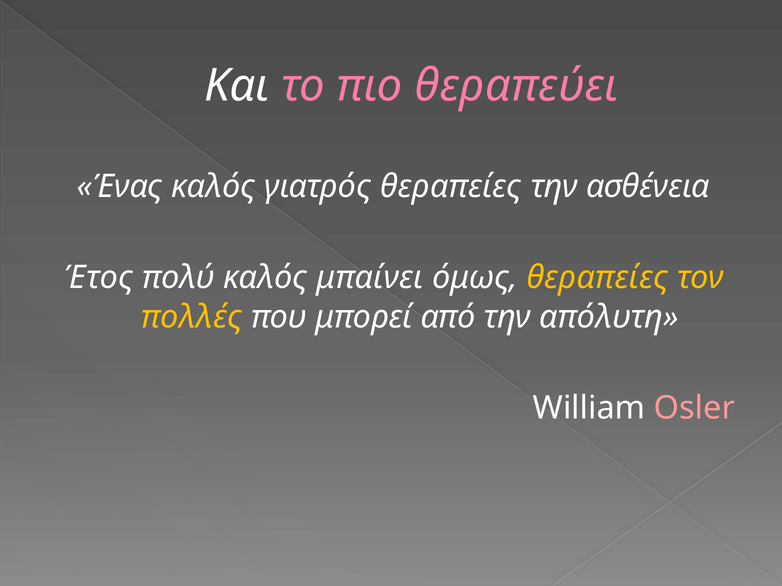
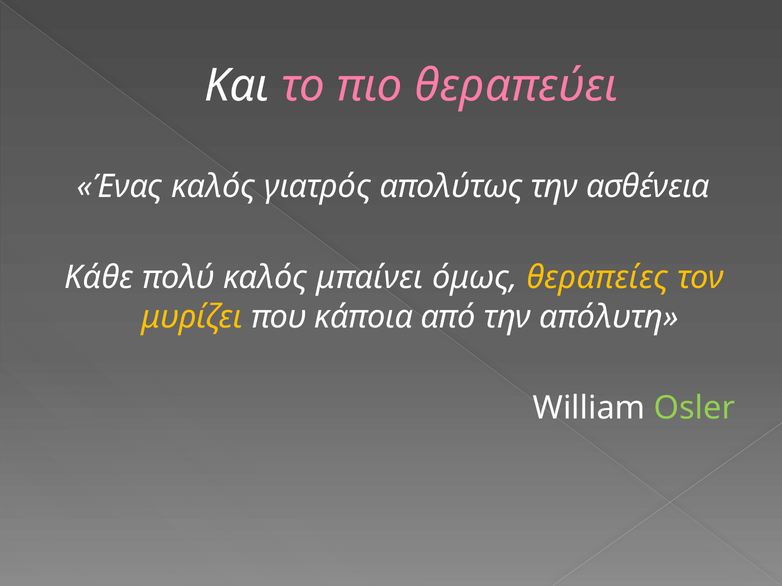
γιατρός θεραπείες: θεραπείες -> απολύτως (451, 187)
Έτος: Έτος -> Κάθε (99, 278)
πολλές: πολλές -> μυρίζει (192, 317)
μπορεί: μπορεί -> κάποια (364, 317)
Osler colour: pink -> light green (694, 408)
